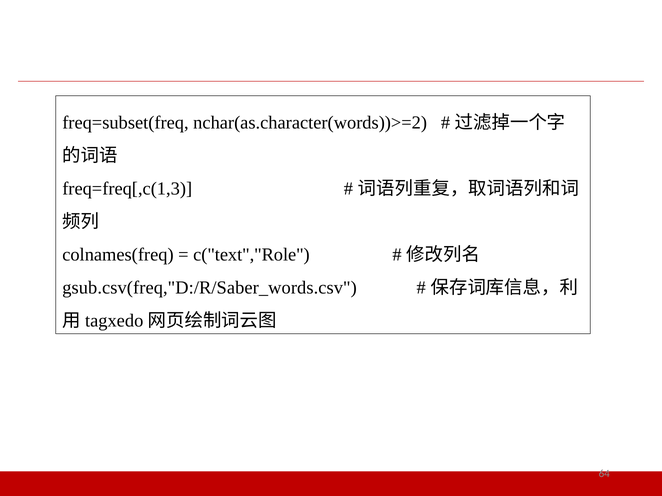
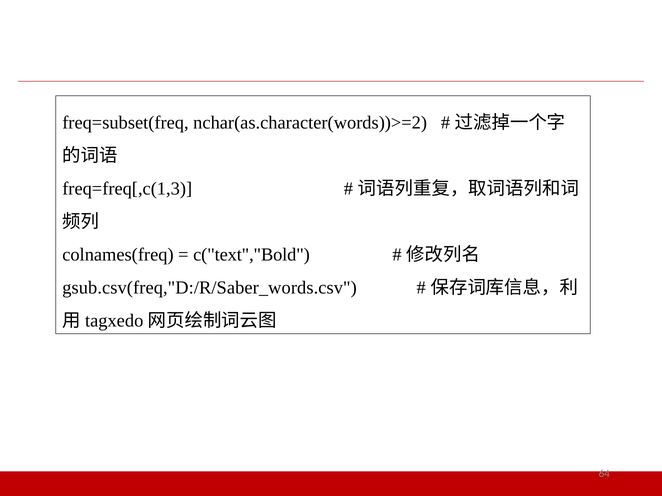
c("text","Role: c("text","Role -> c("text","Bold (252, 255)
